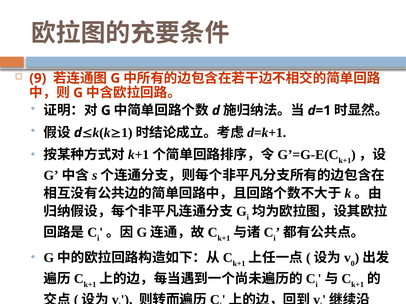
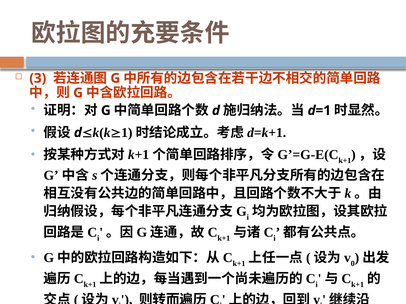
9: 9 -> 3 (38, 78)
